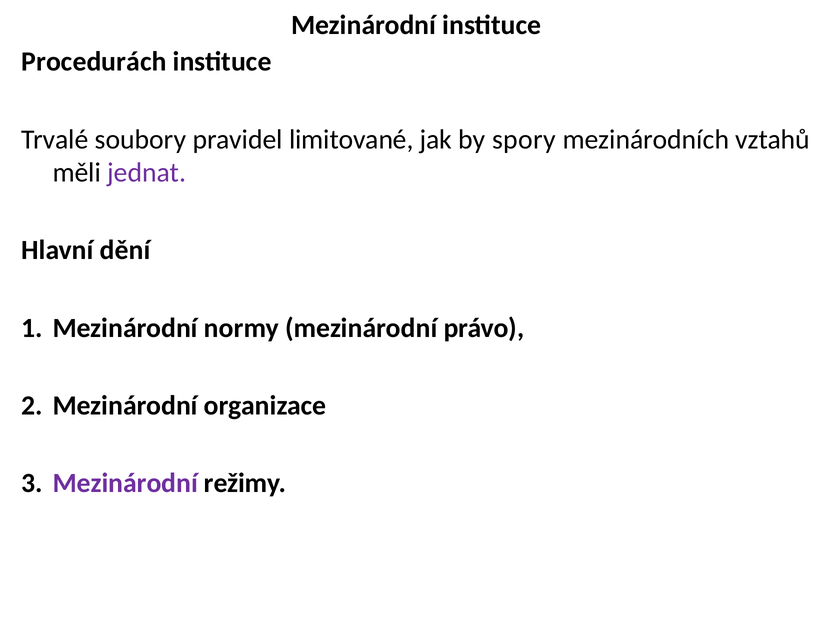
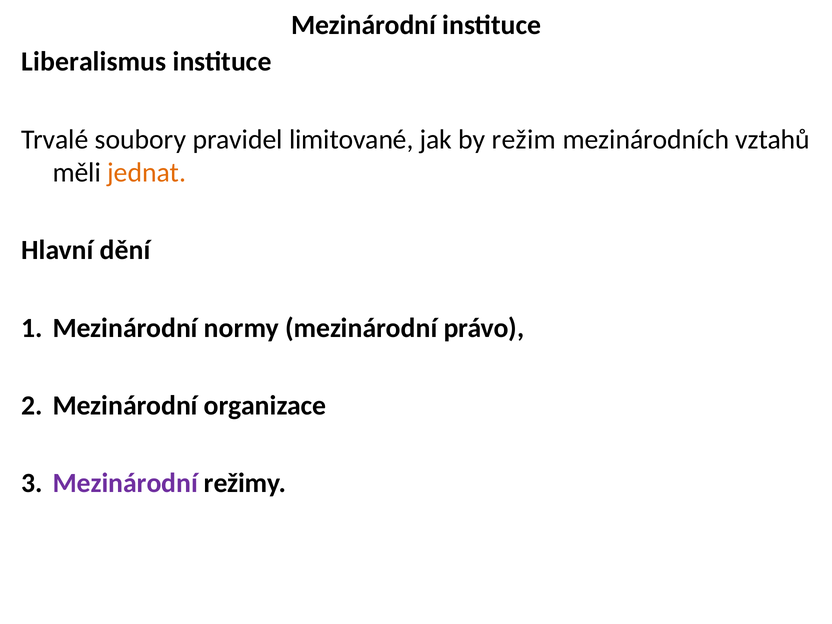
Procedurách: Procedurách -> Liberalismus (94, 62)
spory: spory -> režim (524, 139)
jednat colour: purple -> orange (147, 173)
